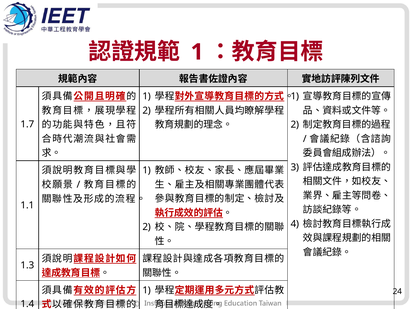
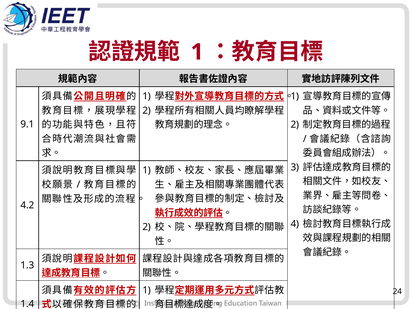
1.7: 1.7 -> 9.1 (27, 124)
1.1: 1.1 -> 4.2 (27, 205)
